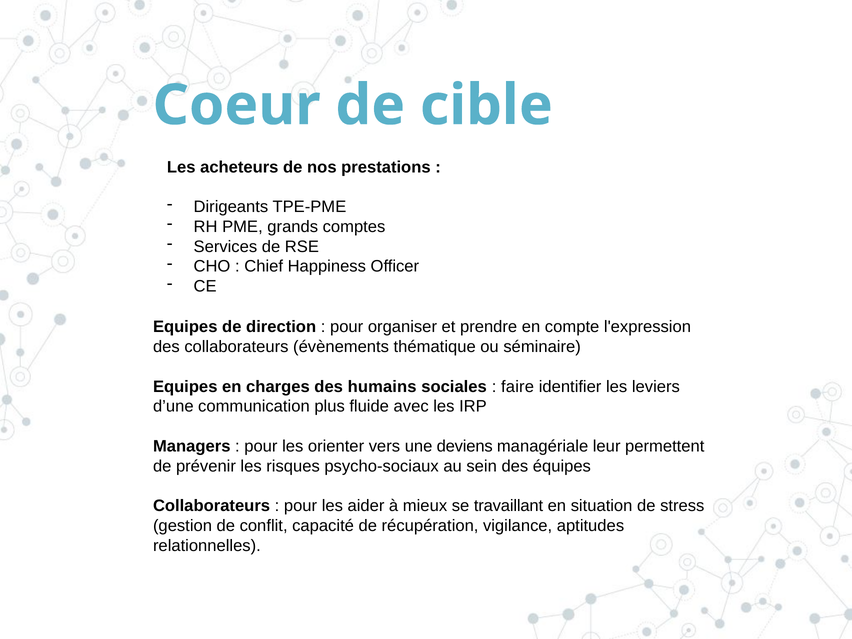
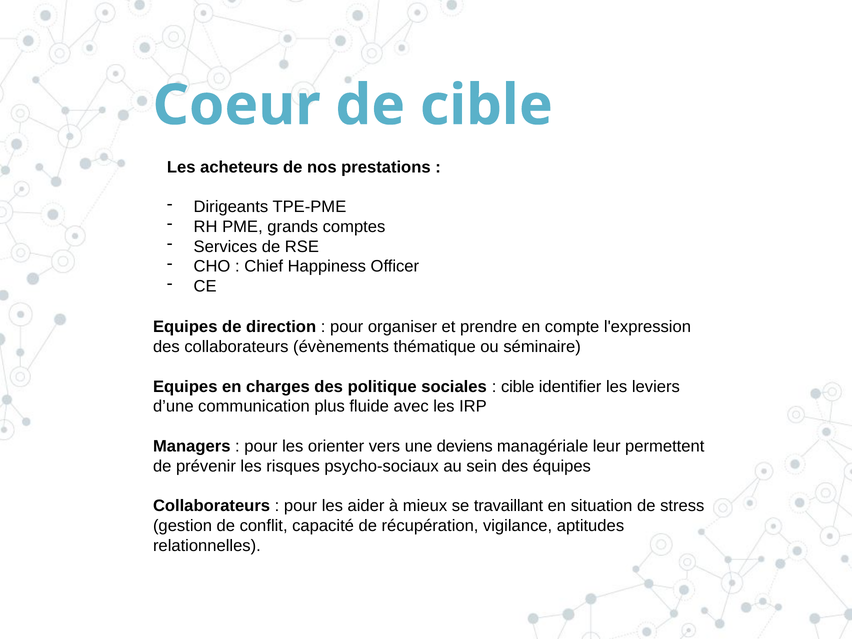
humains: humains -> politique (382, 387)
faire: faire -> cible (518, 387)
